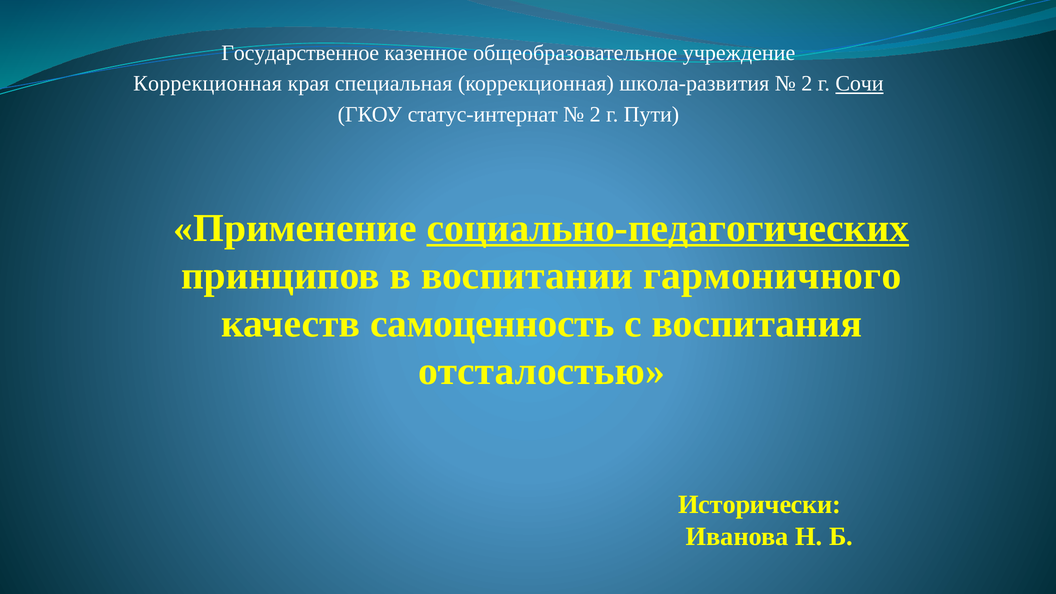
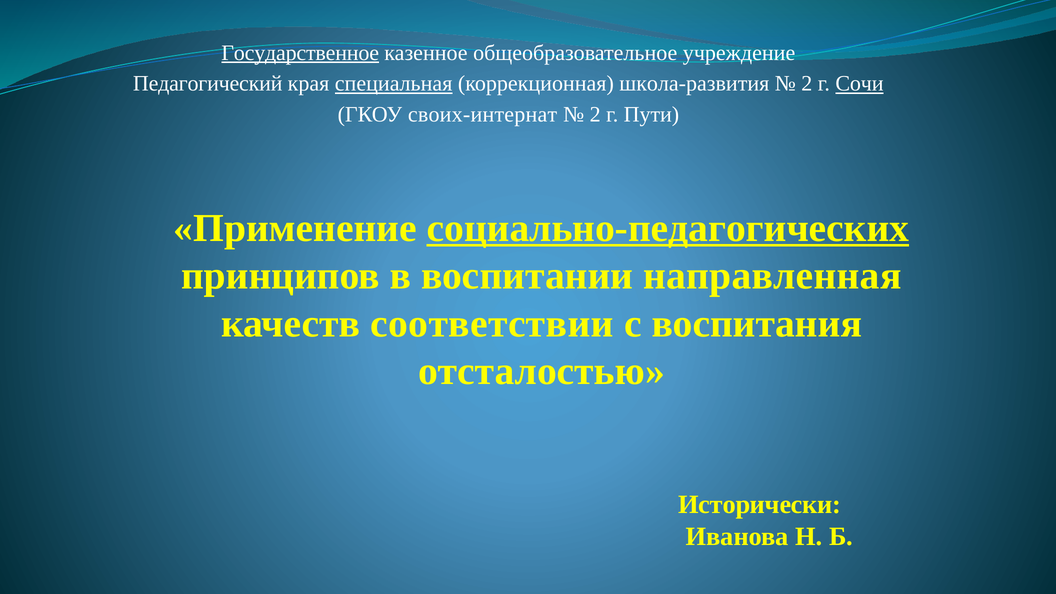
Государственное underline: none -> present (300, 53)
Коррекционная: Коррекционная -> Педагогический (208, 84)
специальная underline: none -> present (394, 84)
статус-интернат: статус-интернат -> своих-интернат (483, 115)
гармоничного: гармоничного -> направленная (772, 276)
самоценность: самоценность -> соответствии (492, 323)
